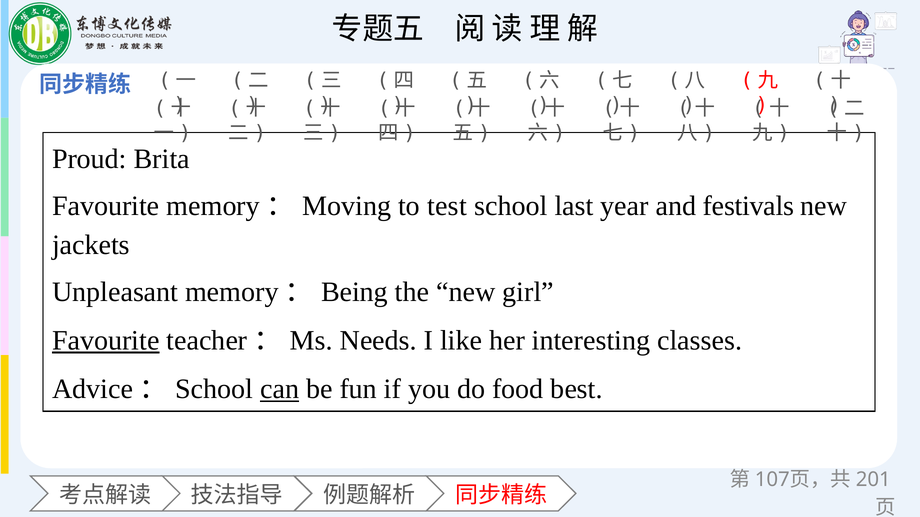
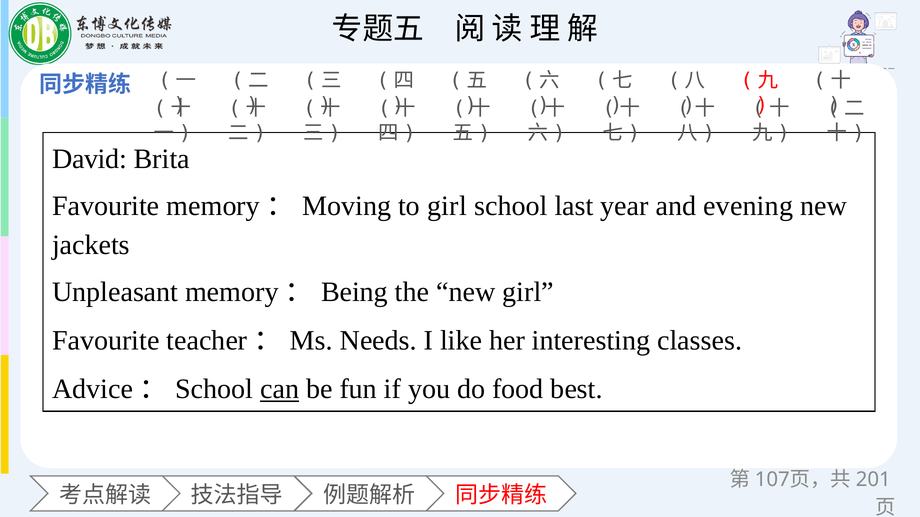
Proud: Proud -> David (90, 159)
to test: test -> girl (447, 206)
festivals: festivals -> evening (748, 206)
Favourite underline: present -> none (106, 341)
